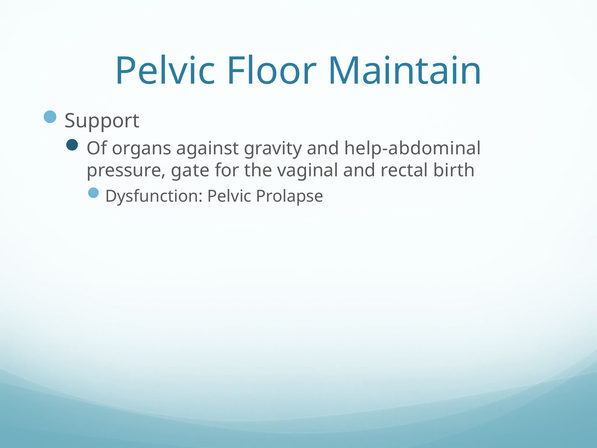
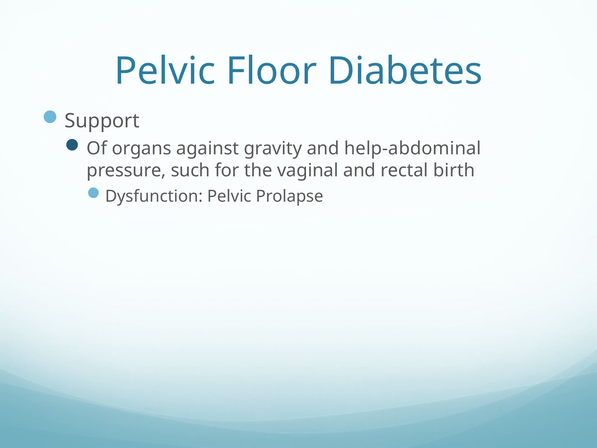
Maintain: Maintain -> Diabetes (405, 71)
gate: gate -> such (191, 170)
